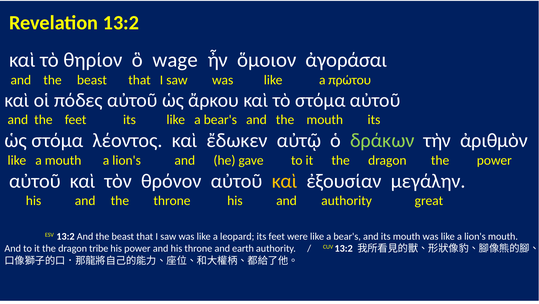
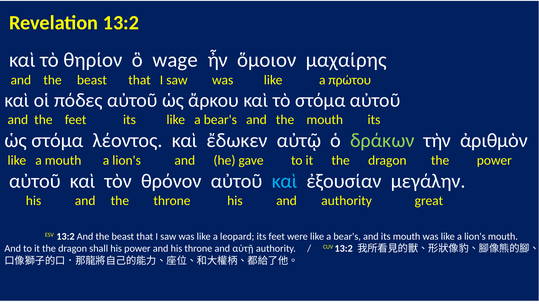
ἀγοράσαι: ἀγοράσαι -> μαχαίρης (346, 60)
καὶ colour: yellow -> light blue (285, 181)
tribe: tribe -> shall (99, 248)
earth: earth -> αὐτῇ (243, 248)
